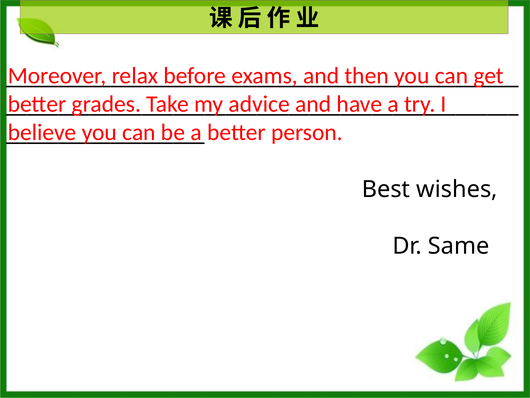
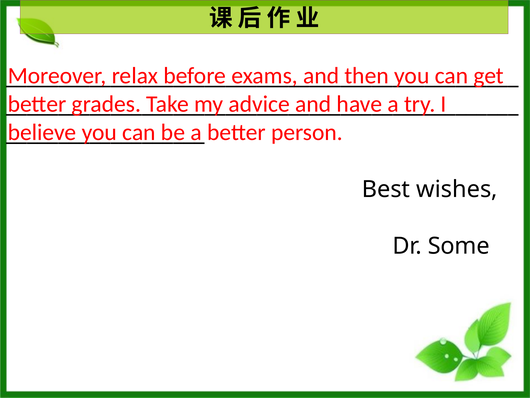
Same: Same -> Some (459, 246)
